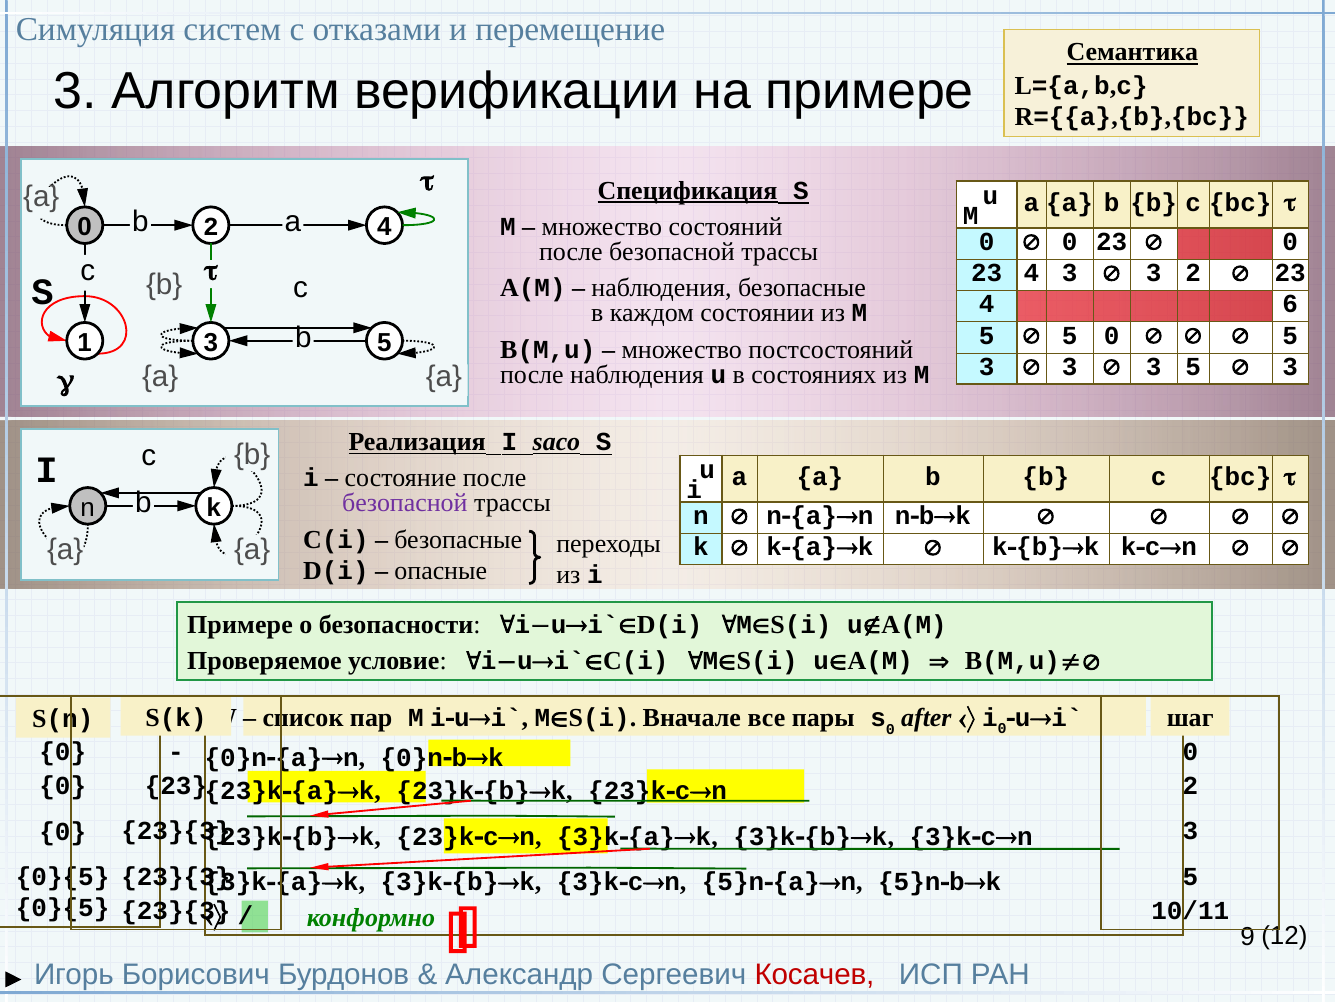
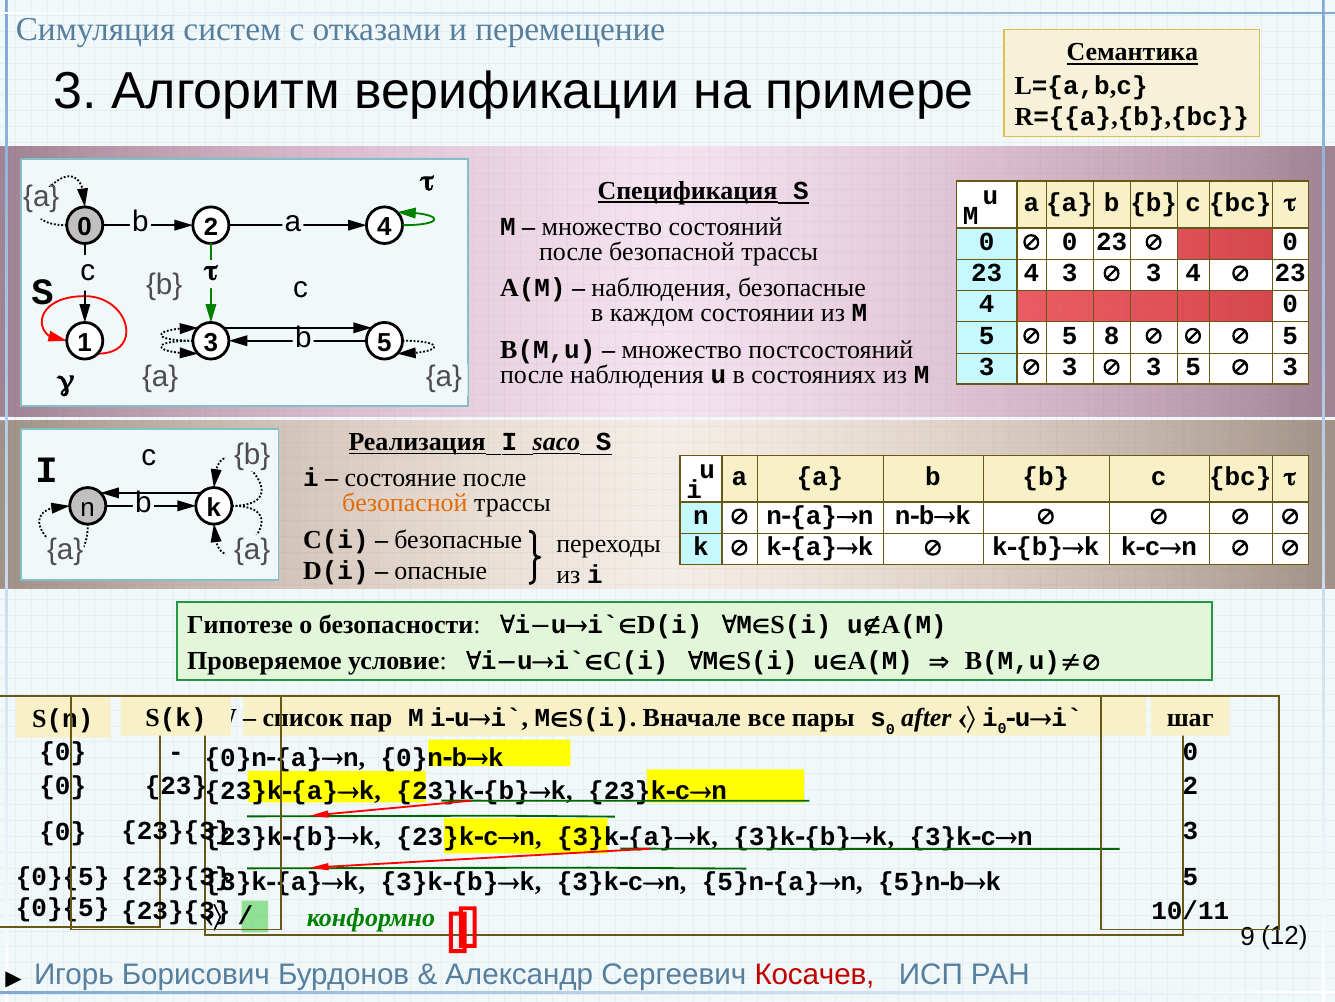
3 2: 2 -> 4 (1193, 273)
4 6: 6 -> 0 (1290, 304)
5 0: 0 -> 8 (1112, 335)
безопасной colour: purple -> orange (405, 503)
Примере: Примере -> Гипотезе (240, 624)
